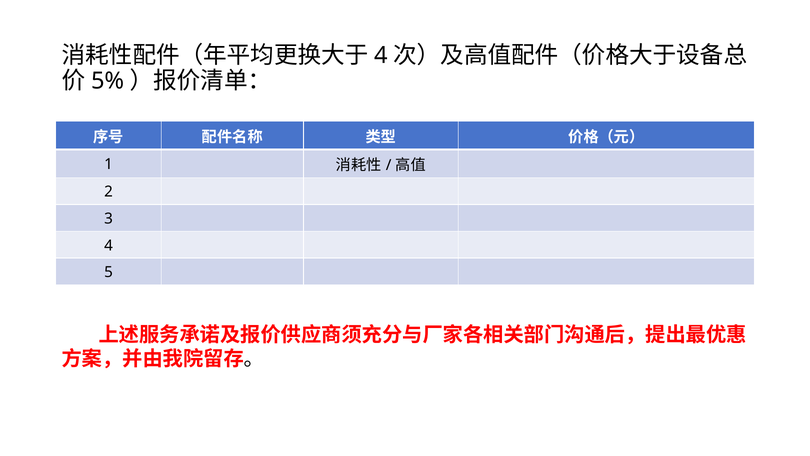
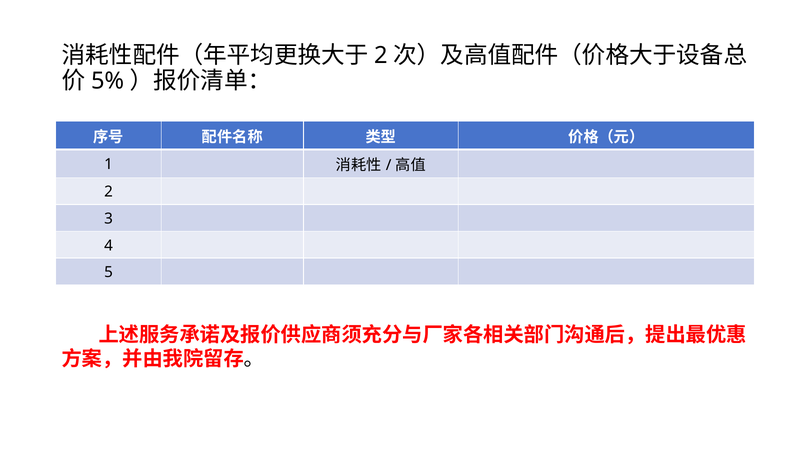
4: 4 -> 2 (381, 55)
